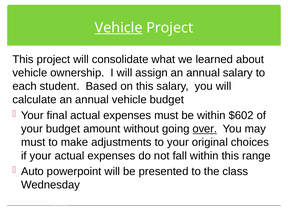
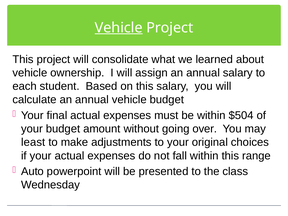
$602: $602 -> $504 (241, 115)
over underline: present -> none (205, 129)
must: must -> least (33, 142)
